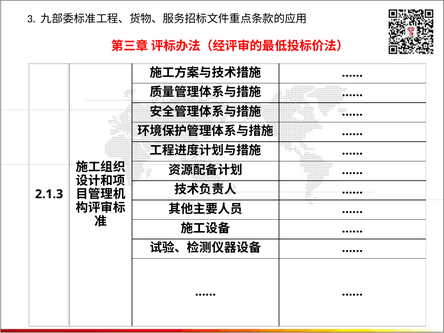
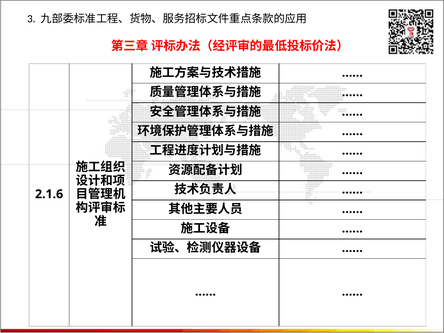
2.1.3: 2.1.3 -> 2.1.6 (49, 194)
